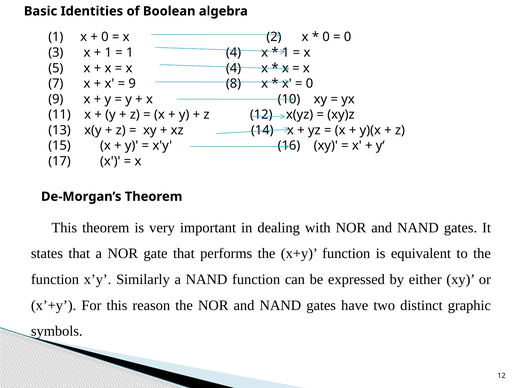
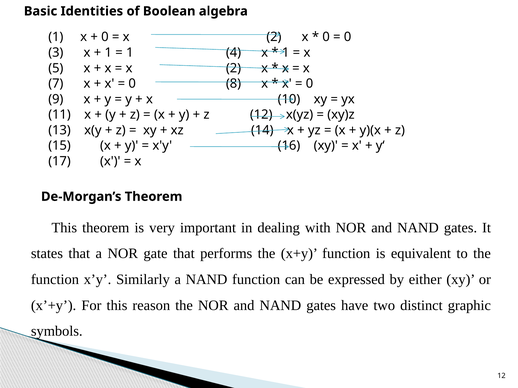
4: 4 -> 2 (234, 68)
9: 9 -> 0 (132, 84)
